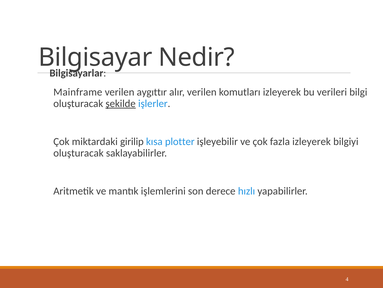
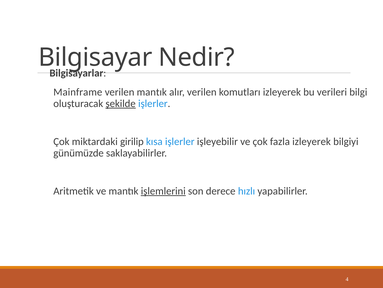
verilen aygıttır: aygıttır -> mantık (152, 92)
kısa plotter: plotter -> işlerler (180, 141)
oluşturacak: oluşturacak -> günümüzde (79, 153)
işlemlerini underline: none -> present (163, 191)
